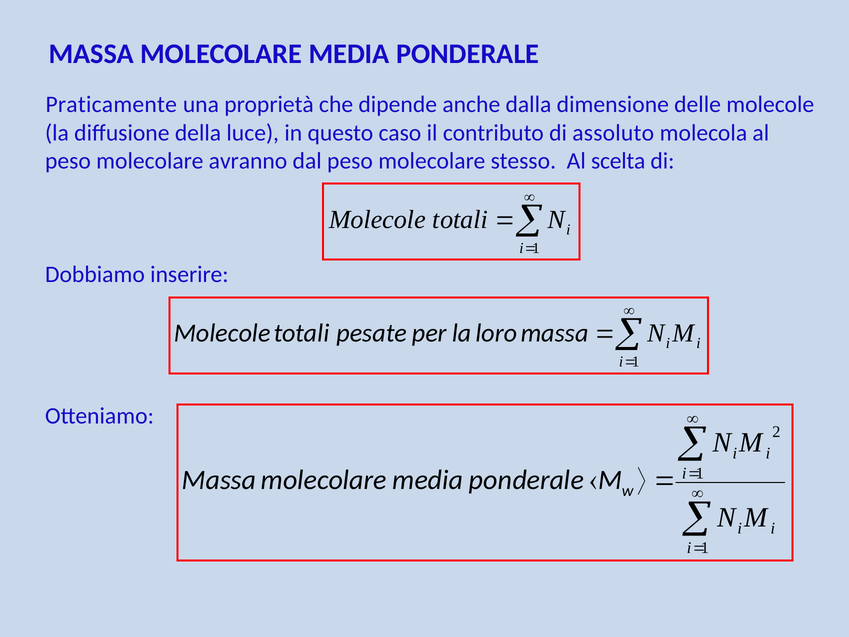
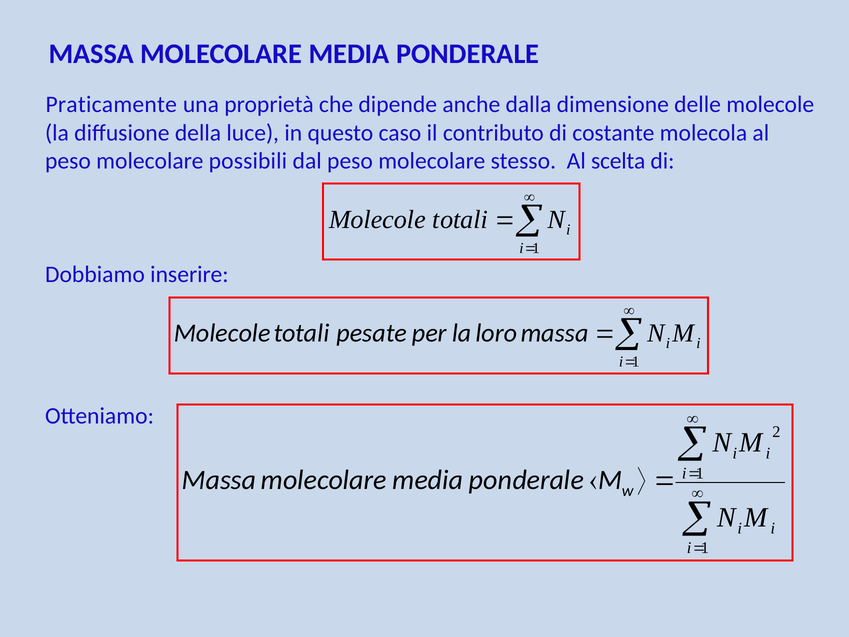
assoluto: assoluto -> costante (613, 133)
avranno: avranno -> possibili (248, 161)
